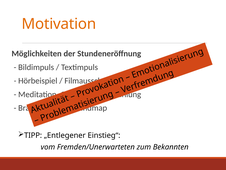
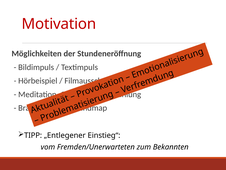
Motivation colour: orange -> red (59, 24)
